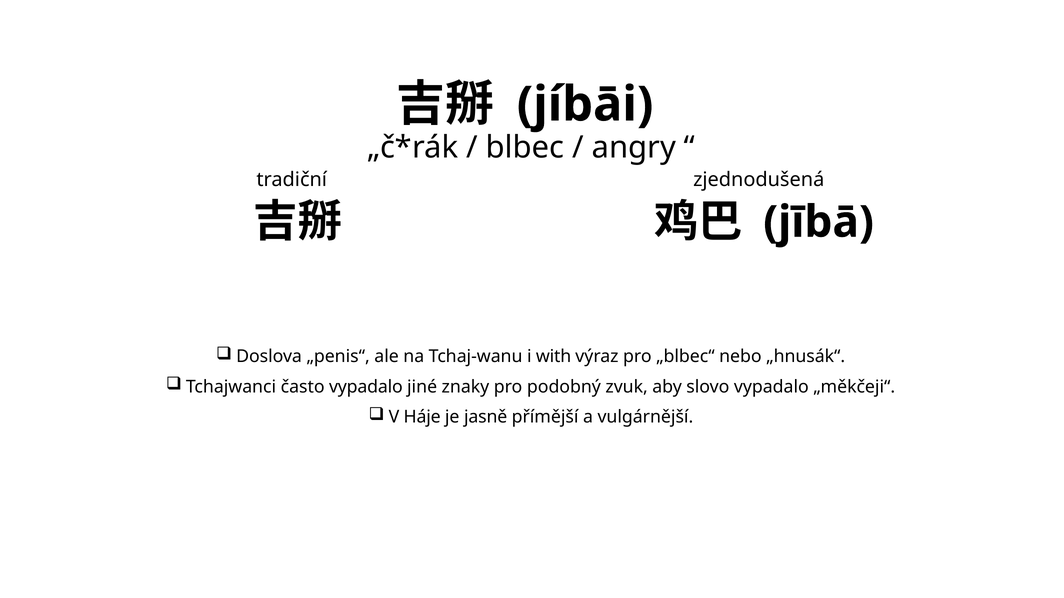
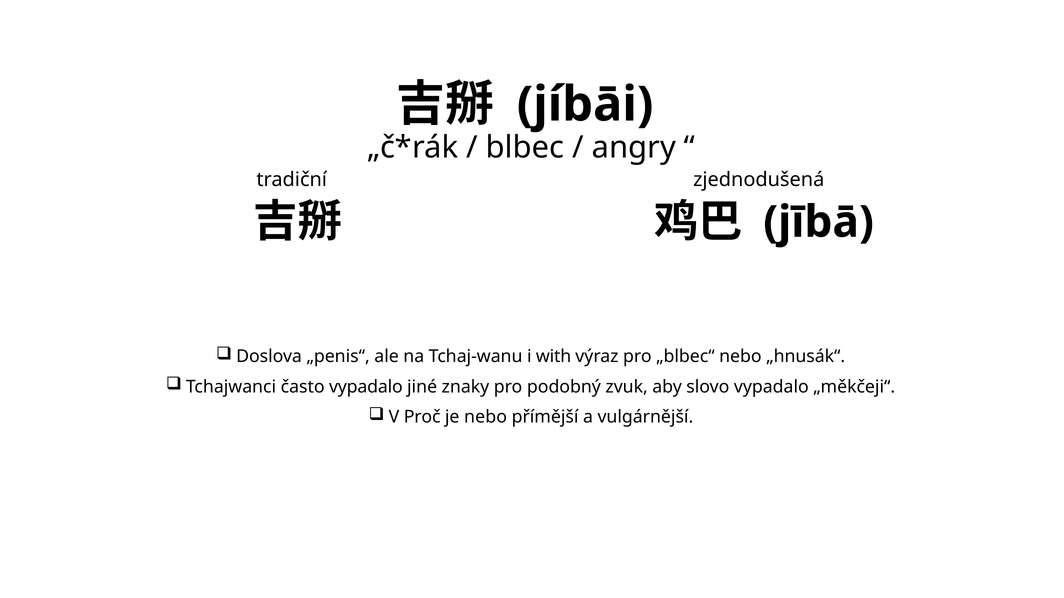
Háje: Háje -> Proč (422, 417)
je jasně: jasně -> nebo (486, 417)
